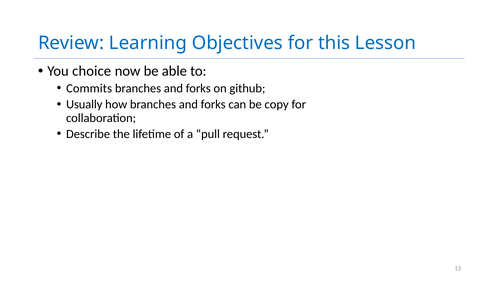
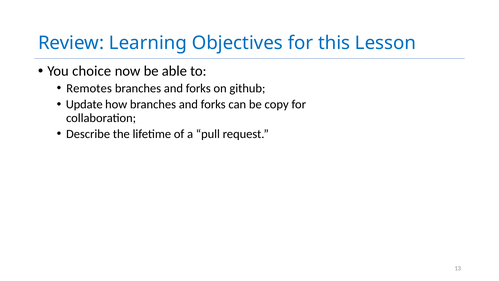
Commits: Commits -> Remotes (89, 88)
Usually: Usually -> Update (84, 104)
